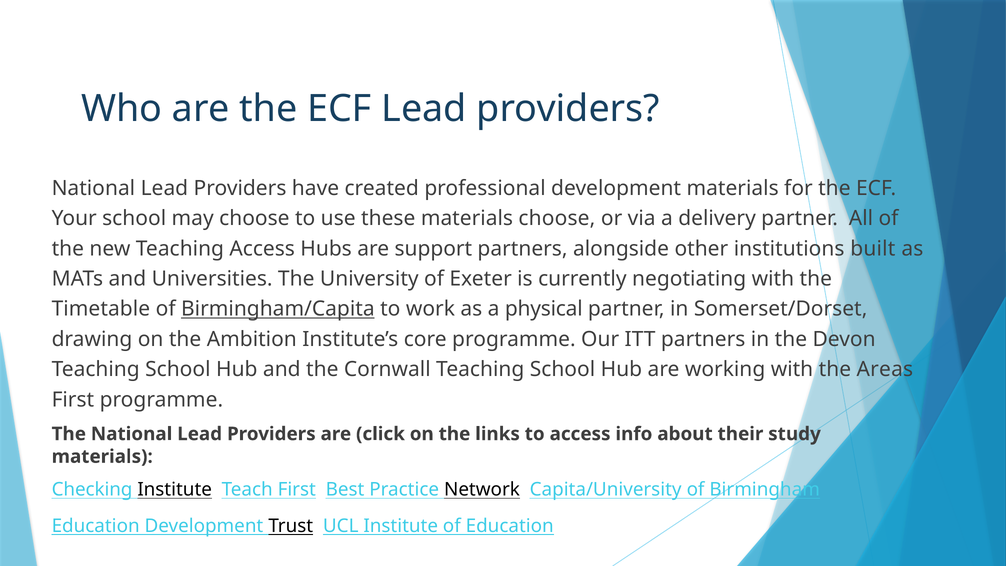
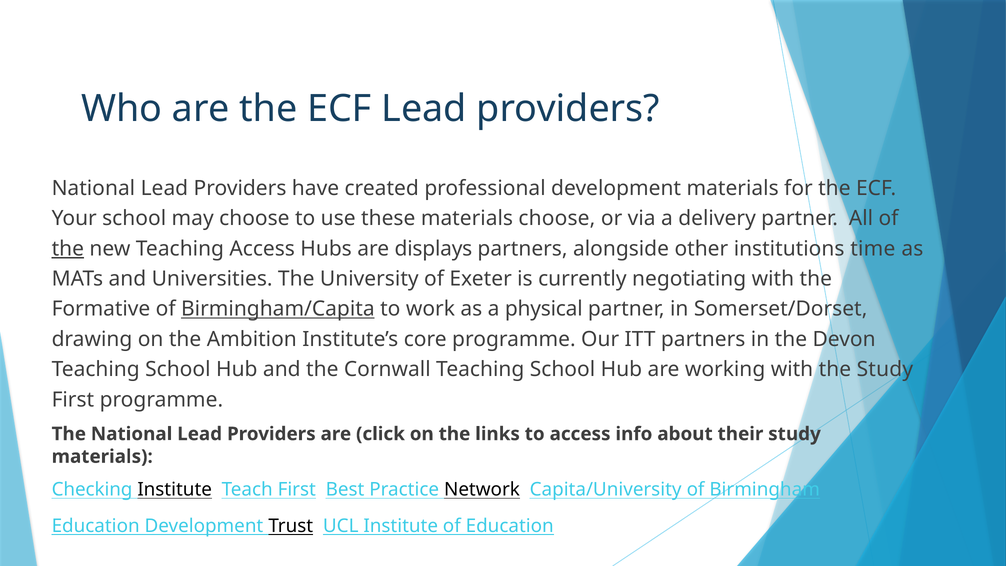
the underline: none -> present (68, 249)
support: support -> displays (433, 249)
built: built -> time (873, 249)
Timetable: Timetable -> Formative (101, 309)
the Areas: Areas -> Study (885, 369)
